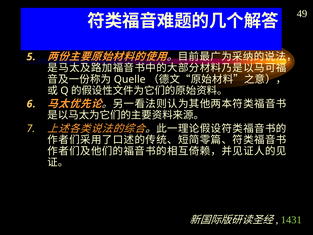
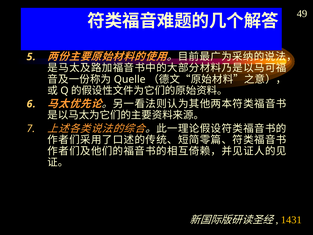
1431 colour: light green -> yellow (291, 220)
